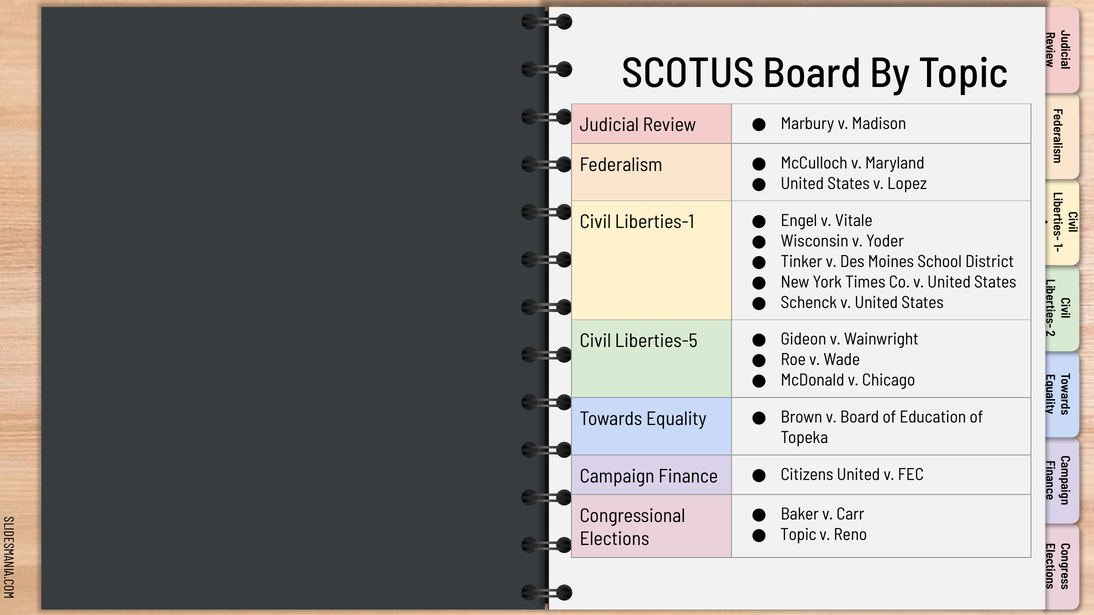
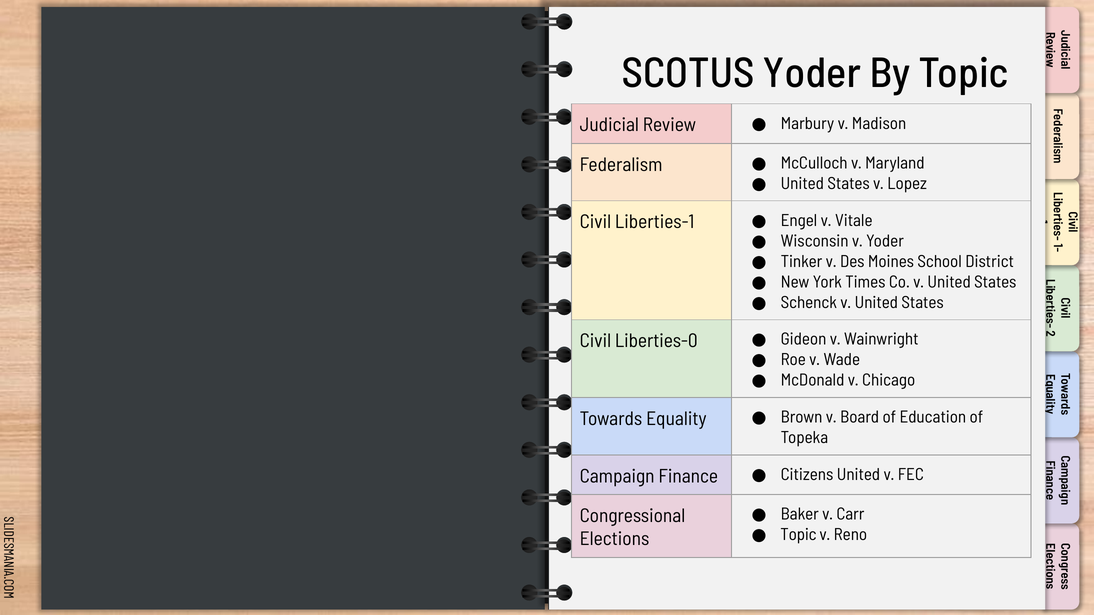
SCOTUS Board: Board -> Yoder (812, 73)
Liberties-5: Liberties-5 -> Liberties-0 (656, 341)
